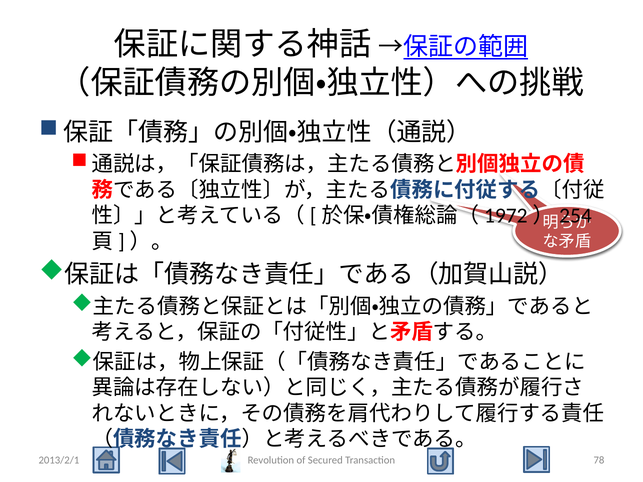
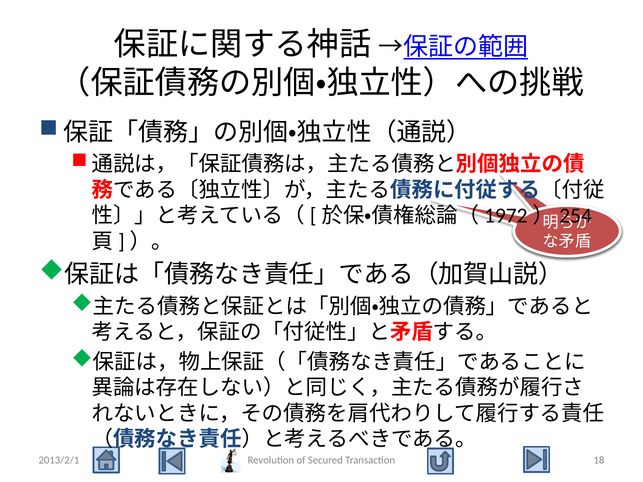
78: 78 -> 18 (599, 460)
